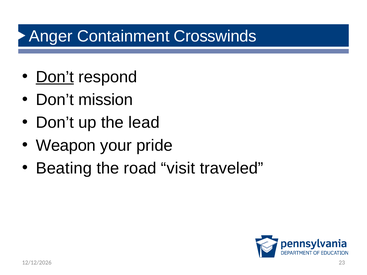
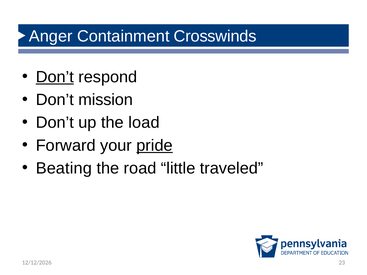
lead: lead -> load (144, 123)
Weapon: Weapon -> Forward (66, 146)
pride underline: none -> present (155, 146)
visit: visit -> little (178, 168)
